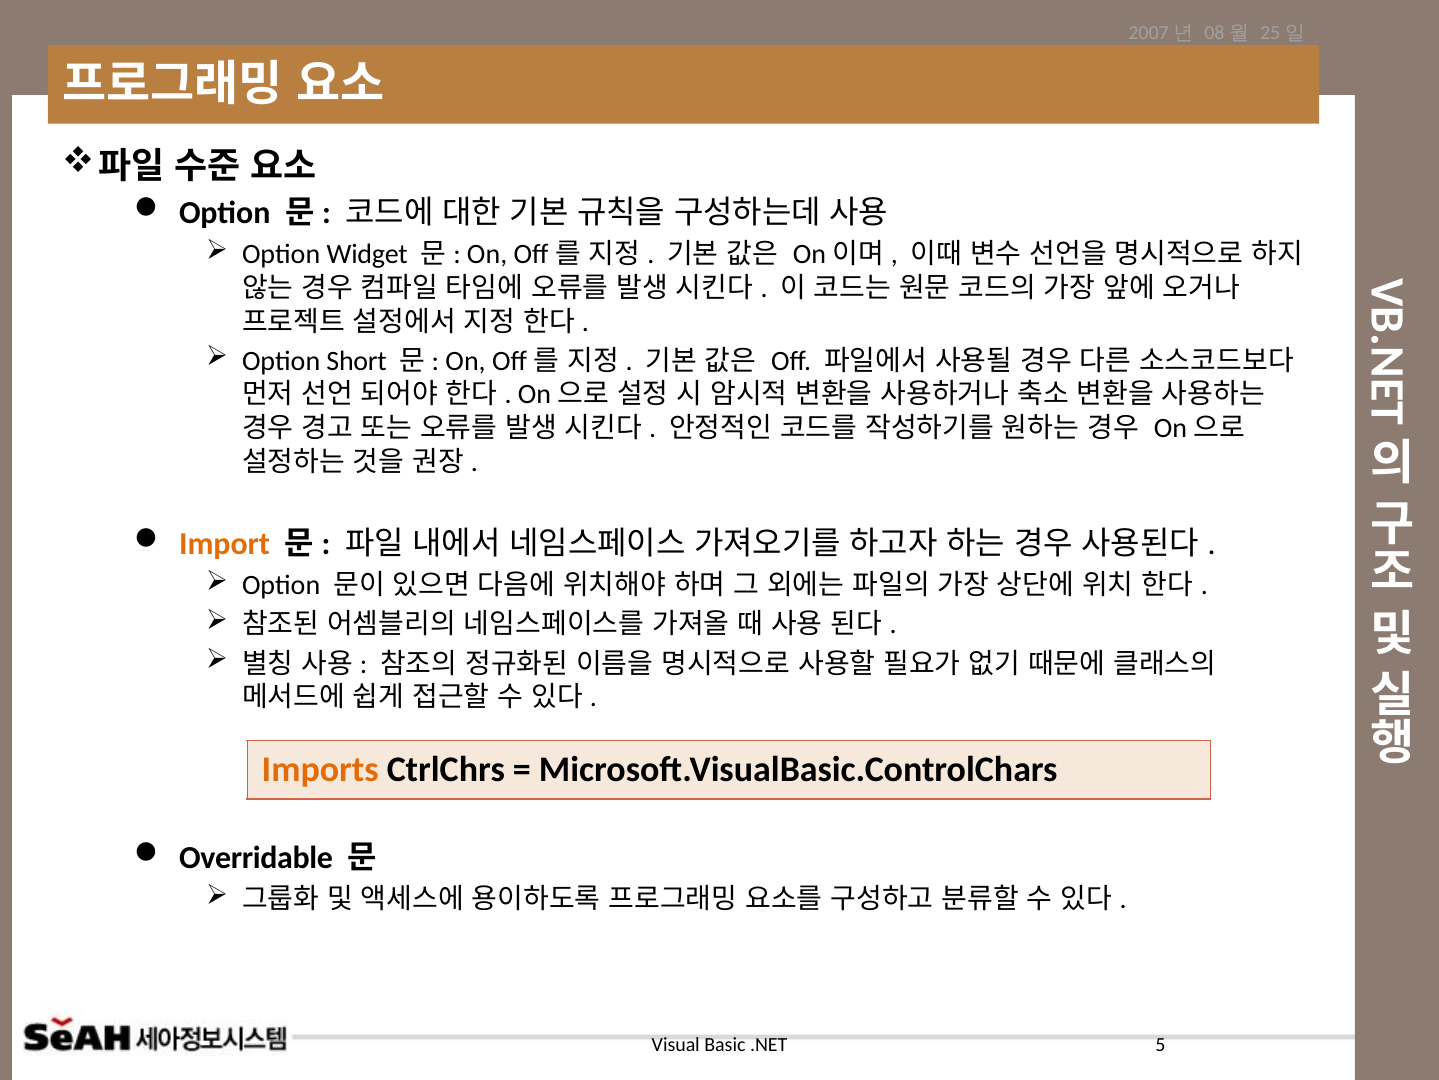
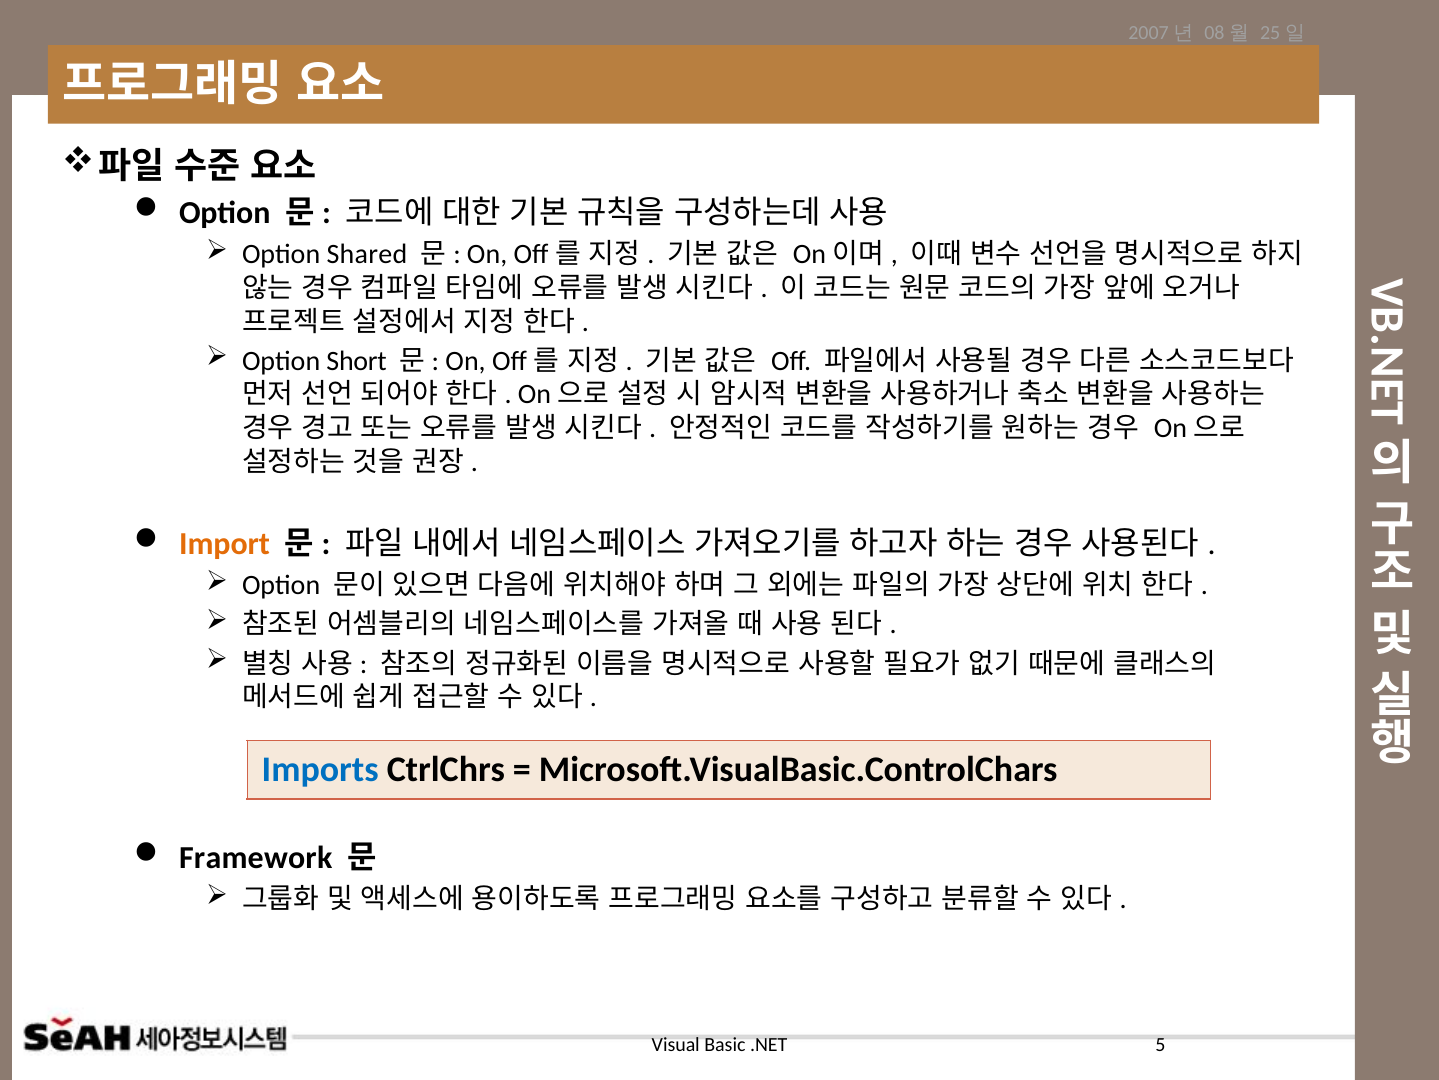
Widget: Widget -> Shared (367, 254)
Imports colour: orange -> blue (320, 769)
Overridable: Overridable -> Framework (256, 858)
